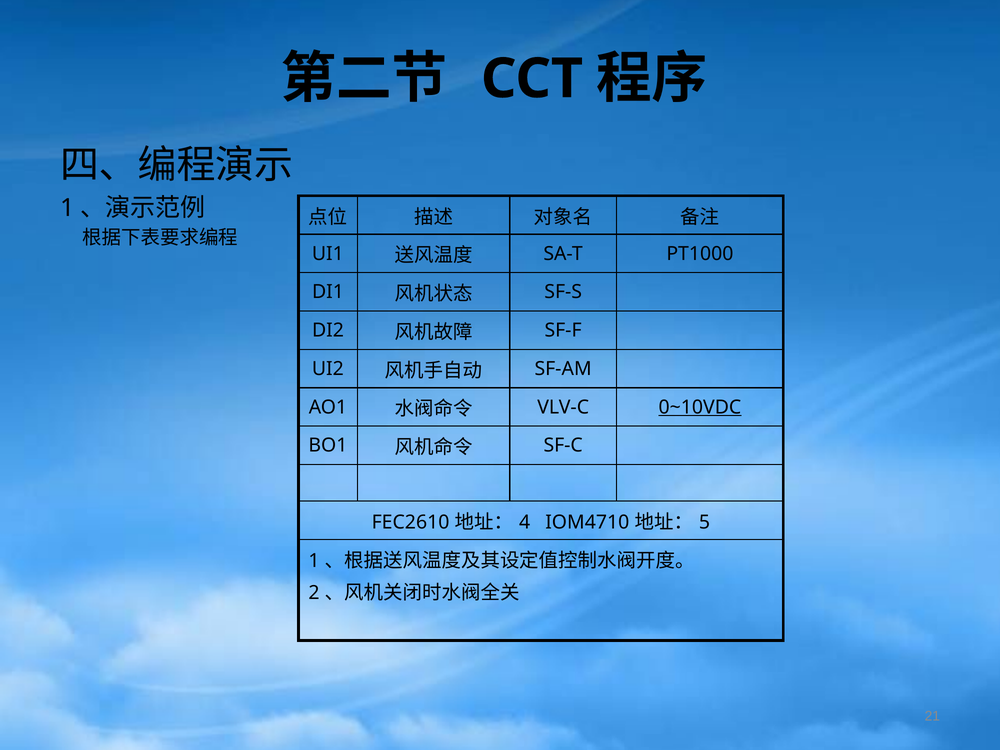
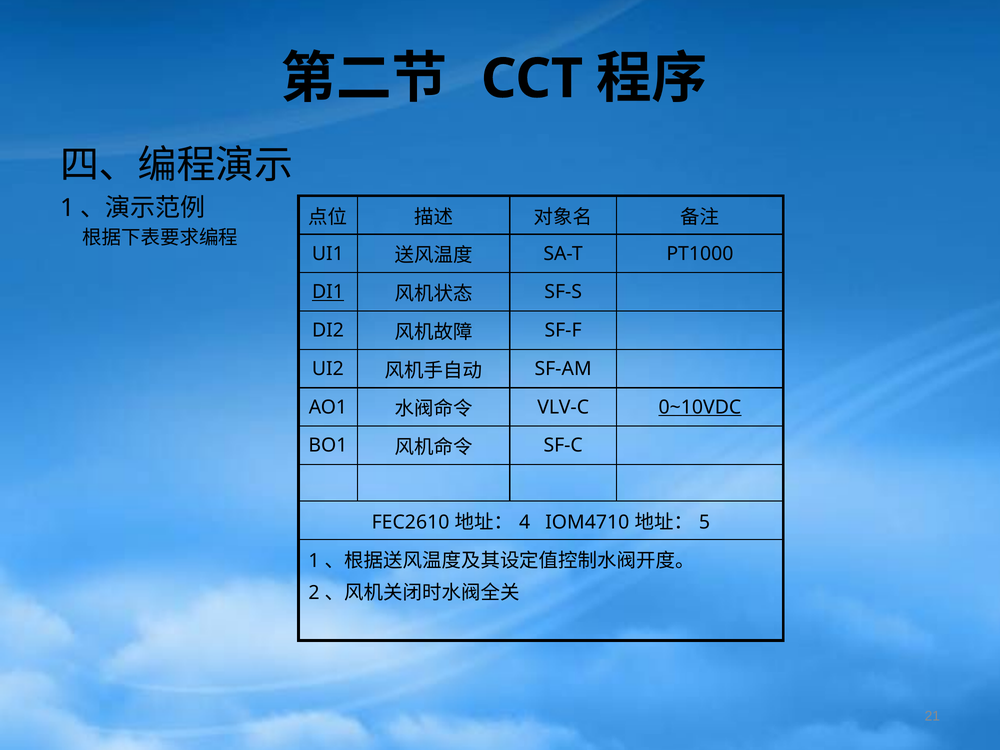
DI1 underline: none -> present (328, 292)
